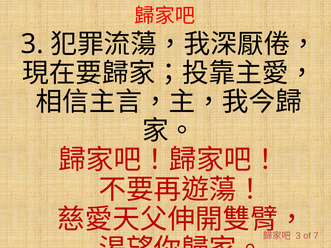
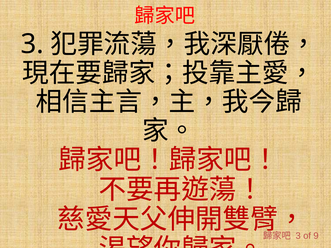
7: 7 -> 9 (316, 236)
